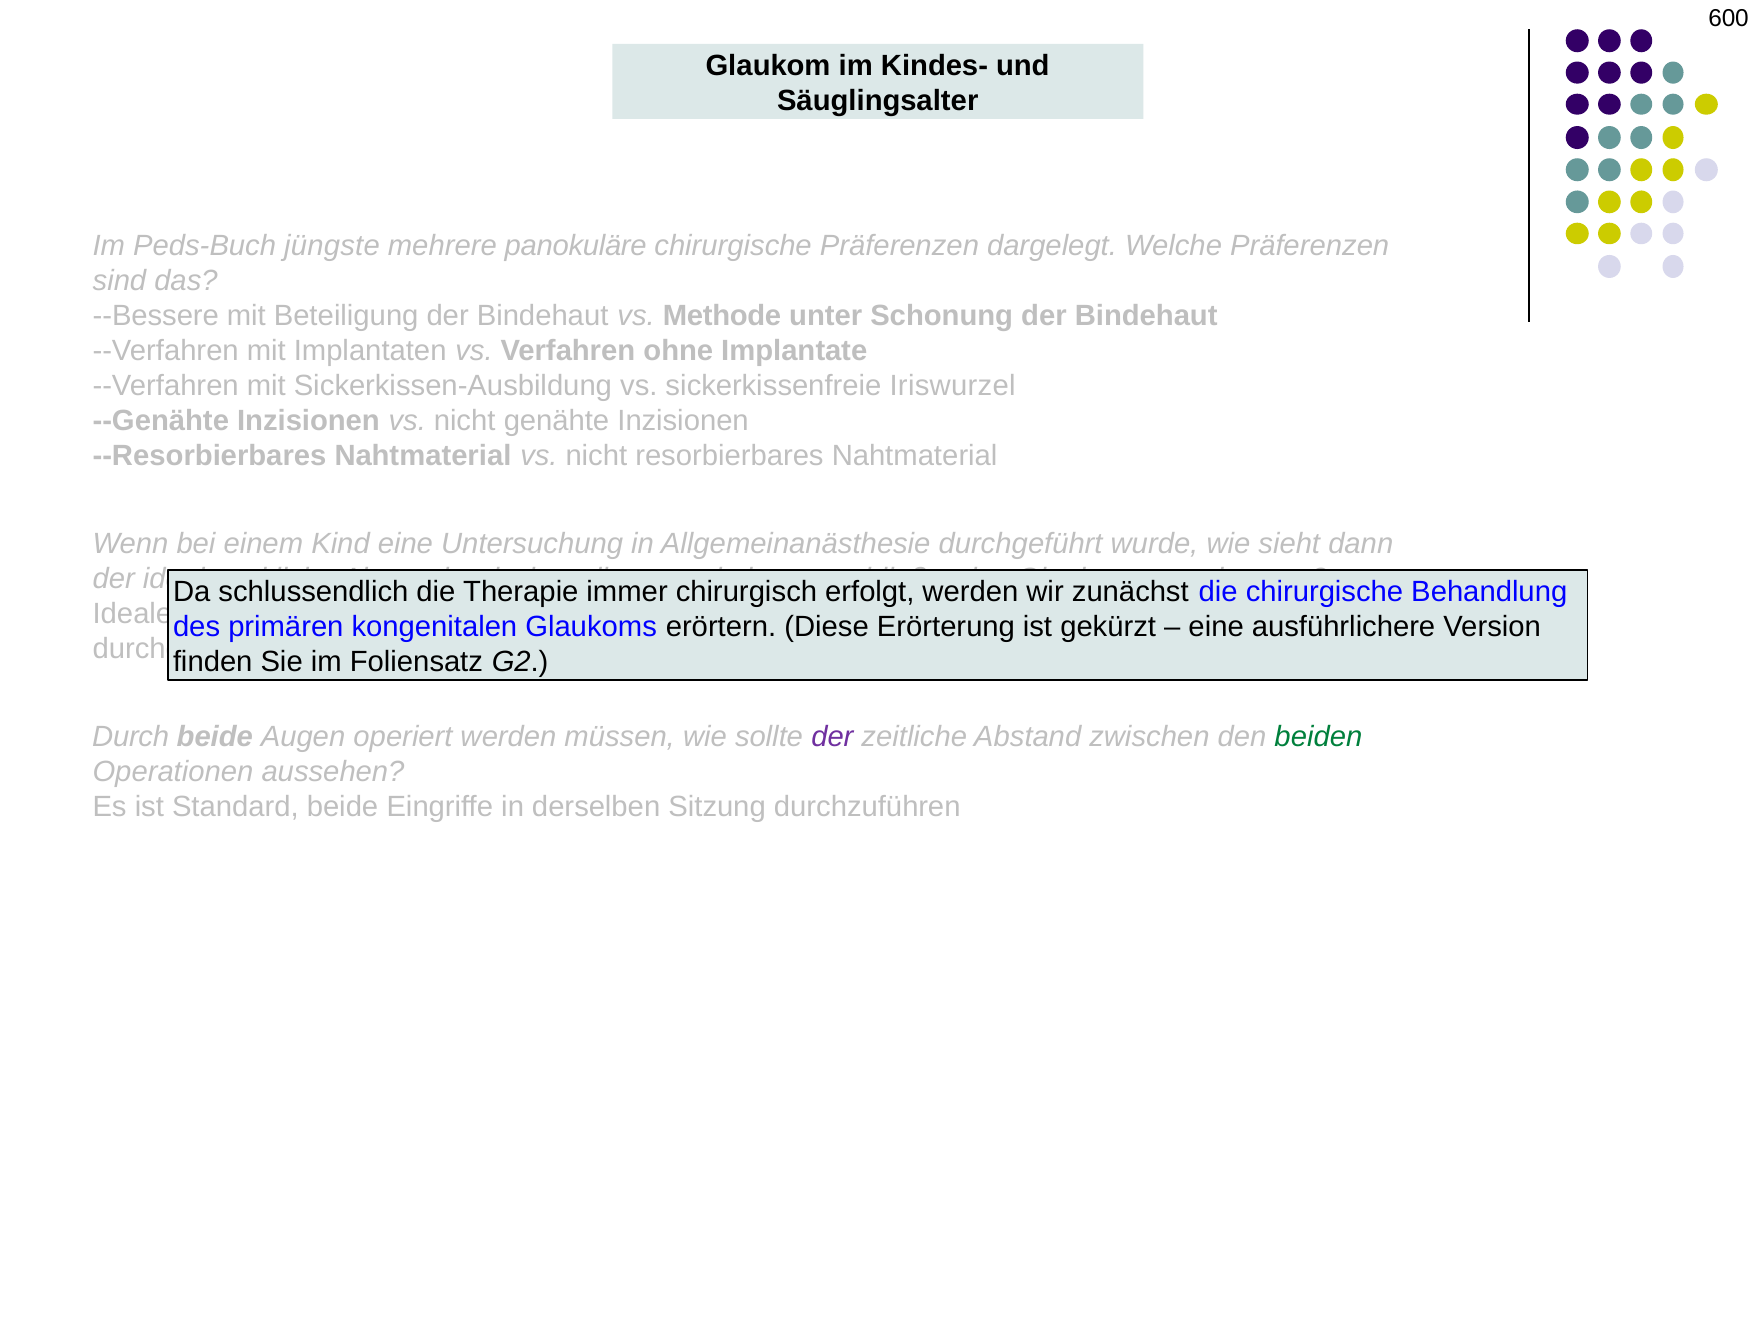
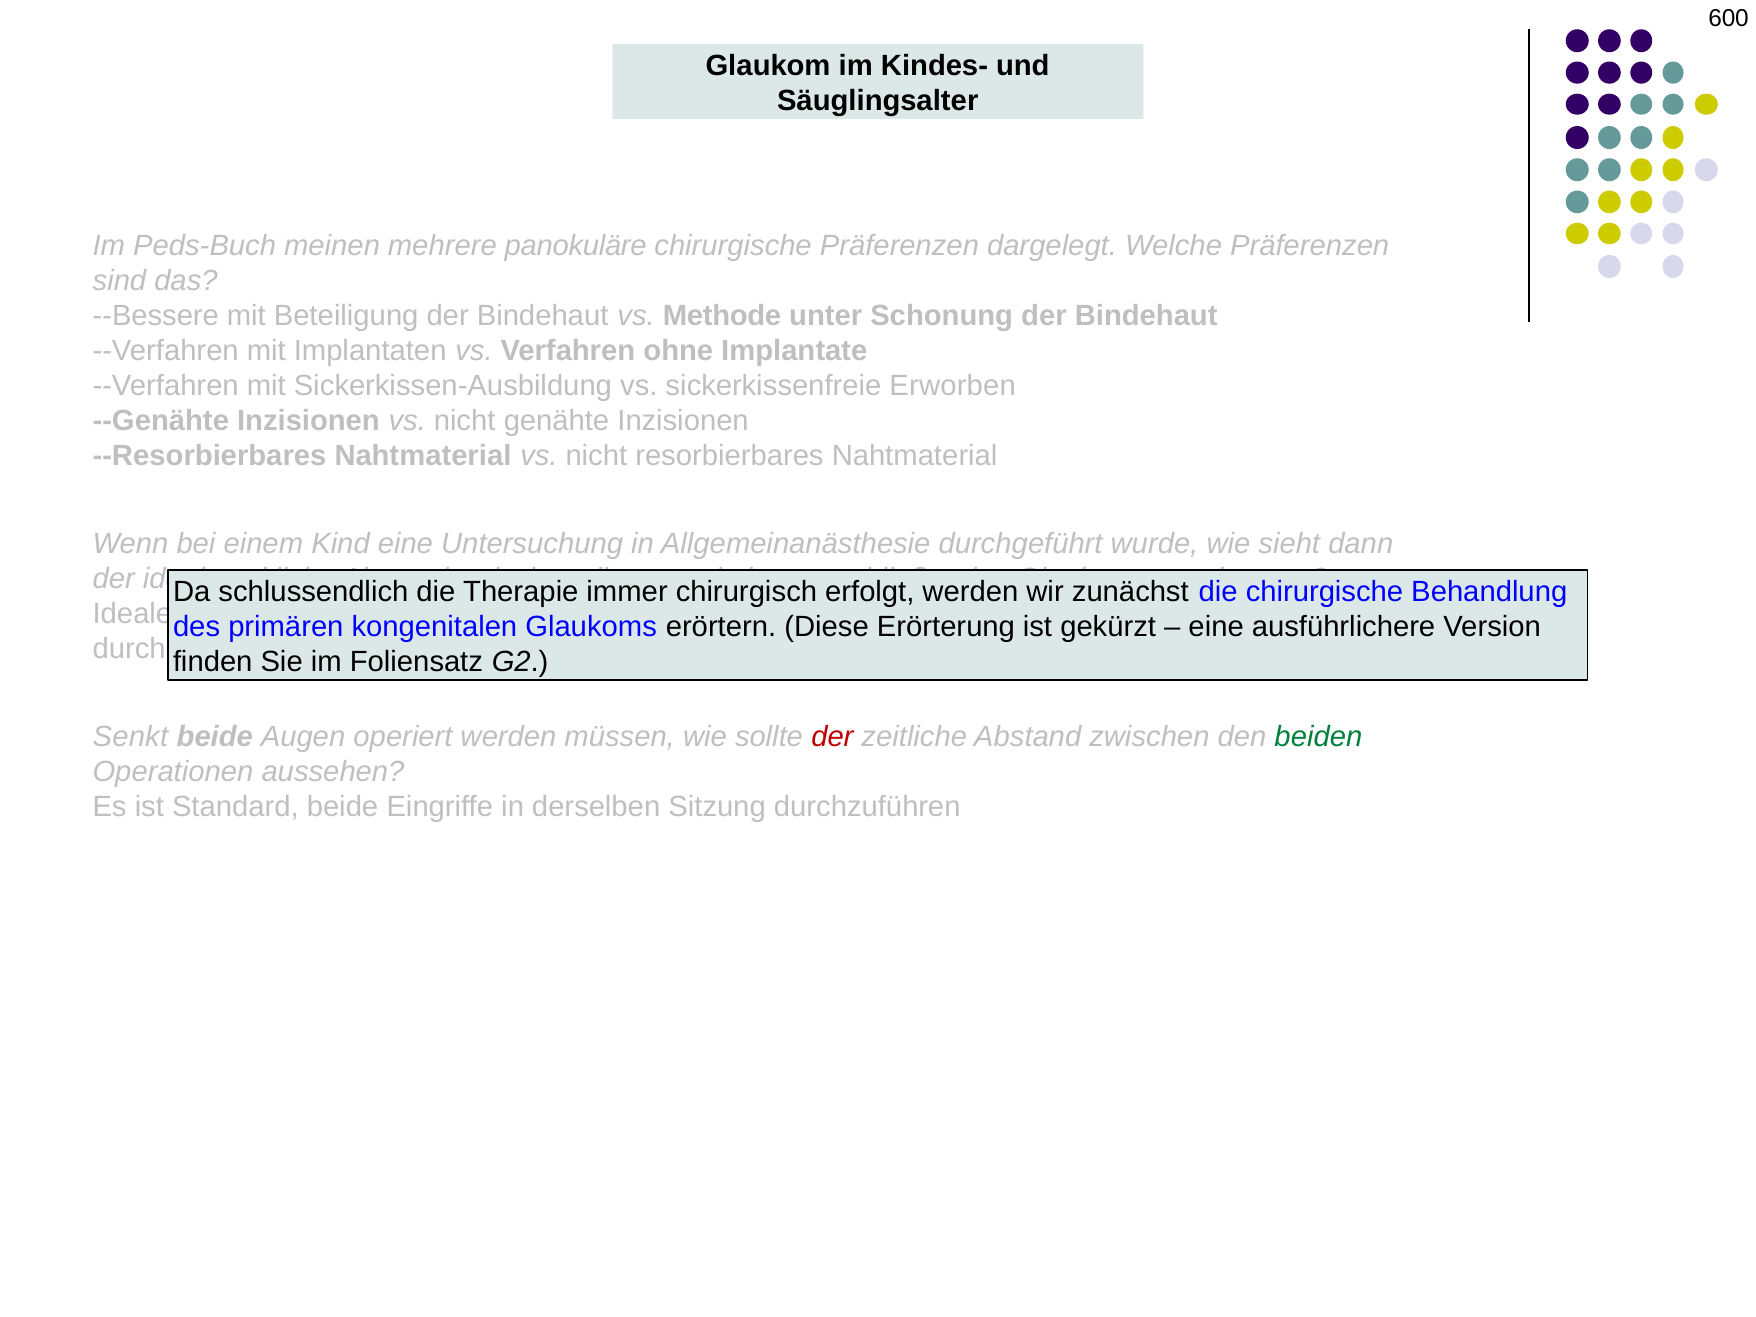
jüngste: jüngste -> meinen (332, 245)
Iriswurzel: Iriswurzel -> Erworben (953, 386)
Durch: Durch -> Senkt (130, 737)
der colour: purple -> red (832, 737)
